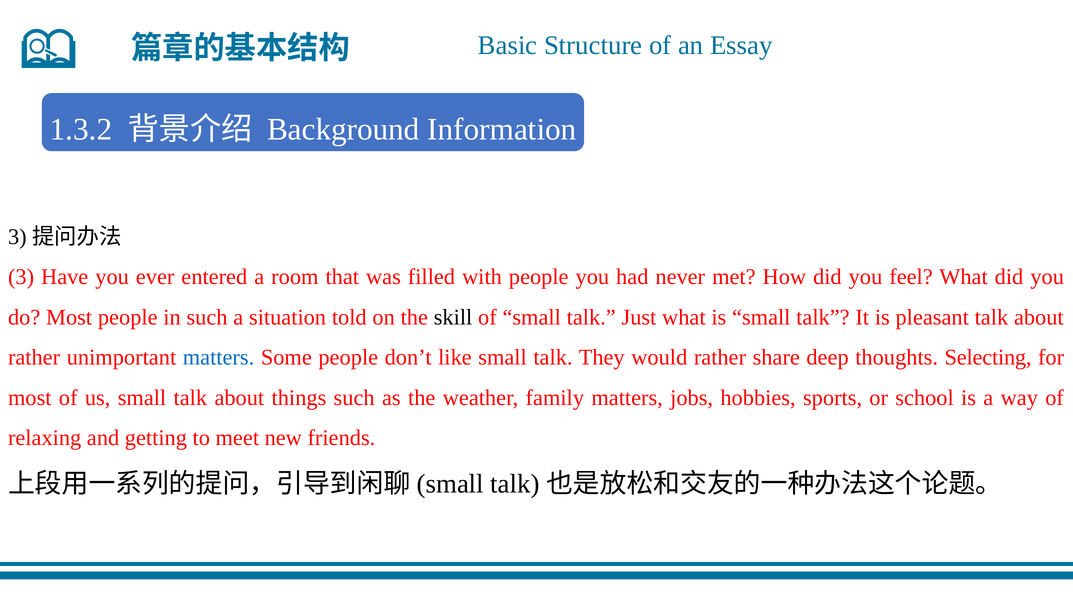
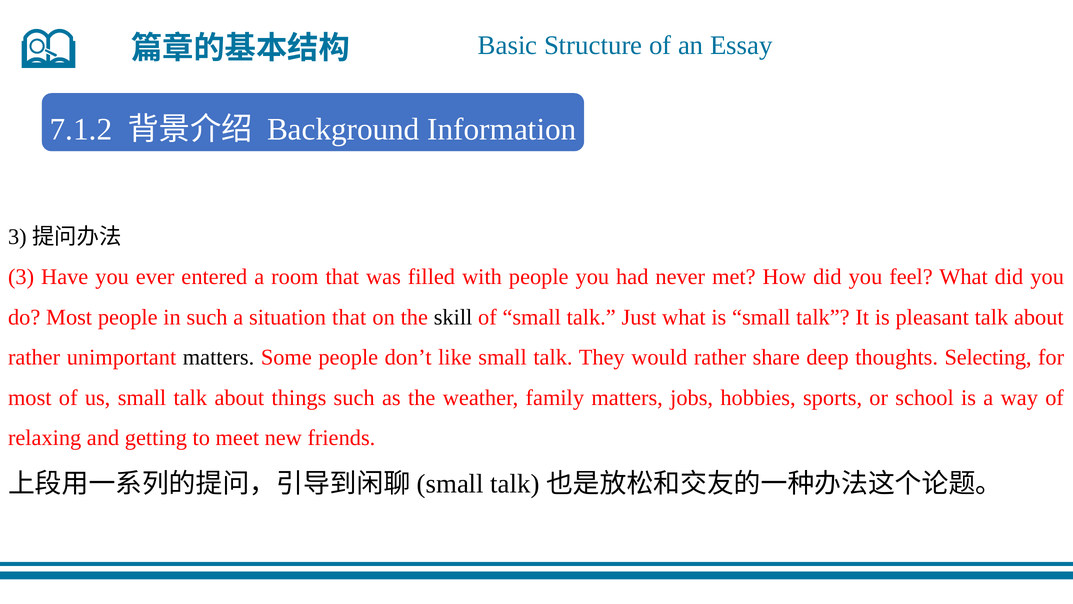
1.3.2: 1.3.2 -> 7.1.2 (81, 129)
situation told: told -> that (349, 317)
matters colour: blue -> black (219, 357)
